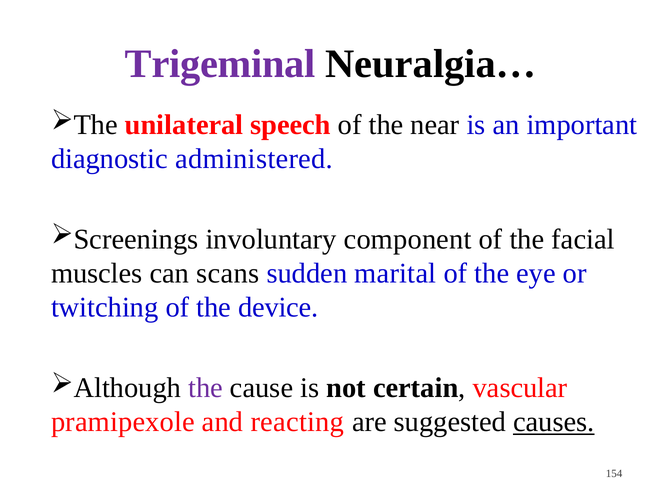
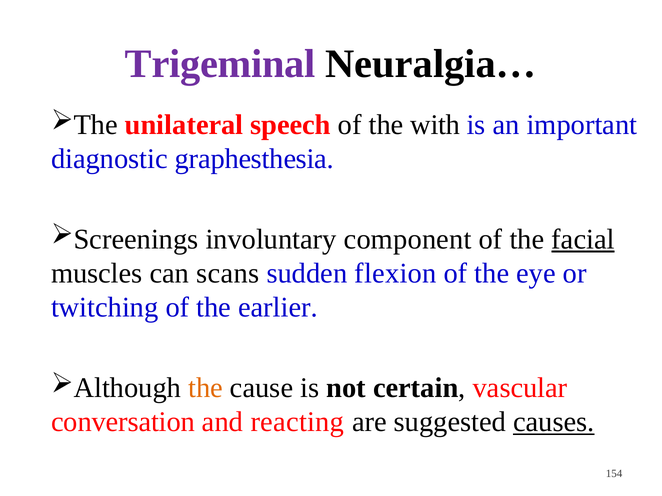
near: near -> with (435, 125)
administered: administered -> graphesthesia (254, 159)
facial underline: none -> present (583, 239)
marital: marital -> flexion (395, 274)
device: device -> earlier (278, 308)
the colour: purple -> orange (206, 388)
pramipexole: pramipexole -> conversation (123, 422)
